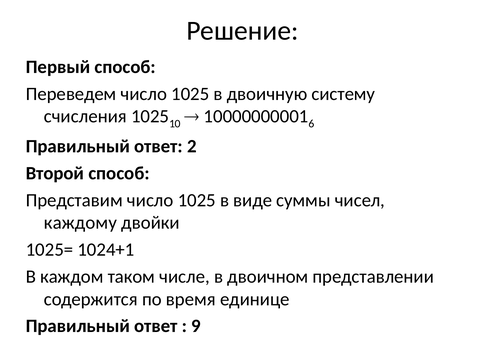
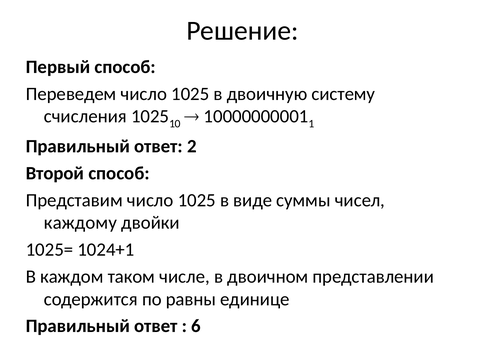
6: 6 -> 1 (311, 124)
время: время -> равны (191, 299)
9: 9 -> 6 (196, 326)
